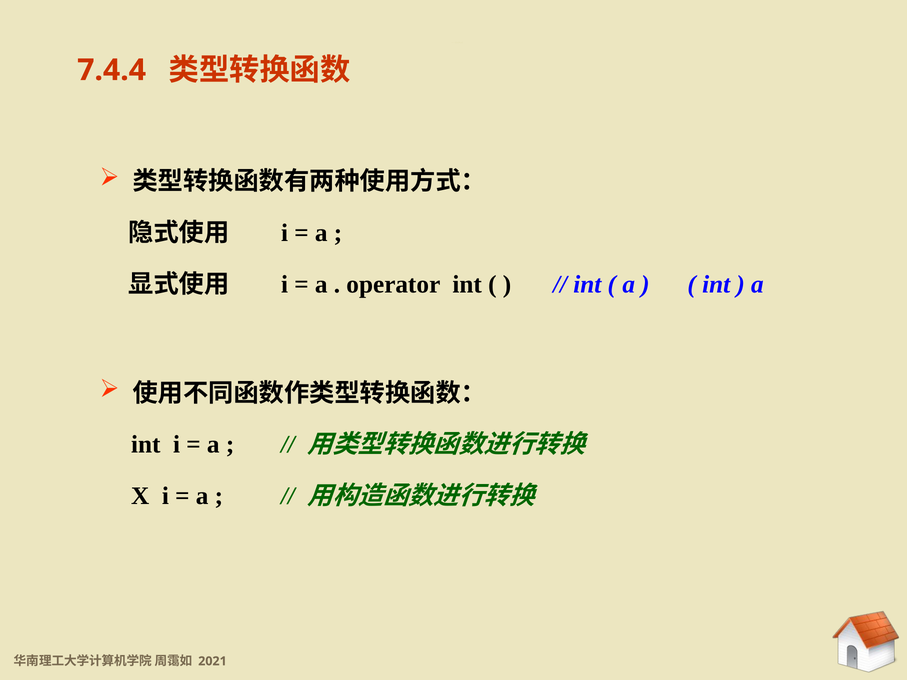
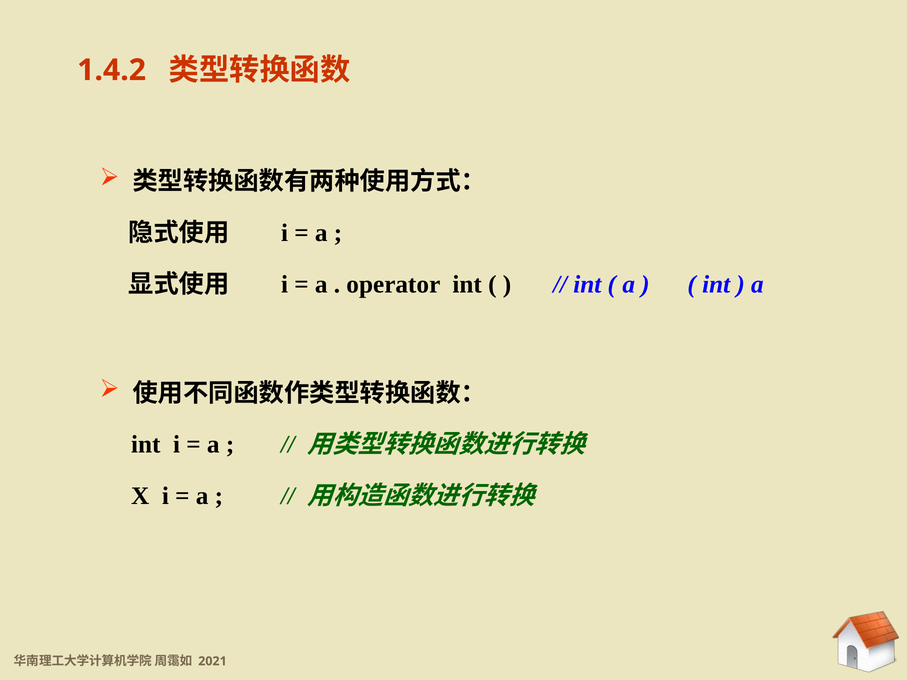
7.4.4: 7.4.4 -> 1.4.2 (112, 70)
